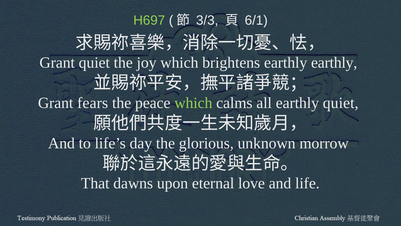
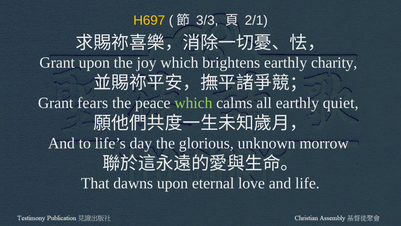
H697 colour: light green -> yellow (149, 20)
6/1: 6/1 -> 2/1 (256, 20)
Grant quiet: quiet -> upon (94, 63)
earthly earthly: earthly -> charity (334, 63)
